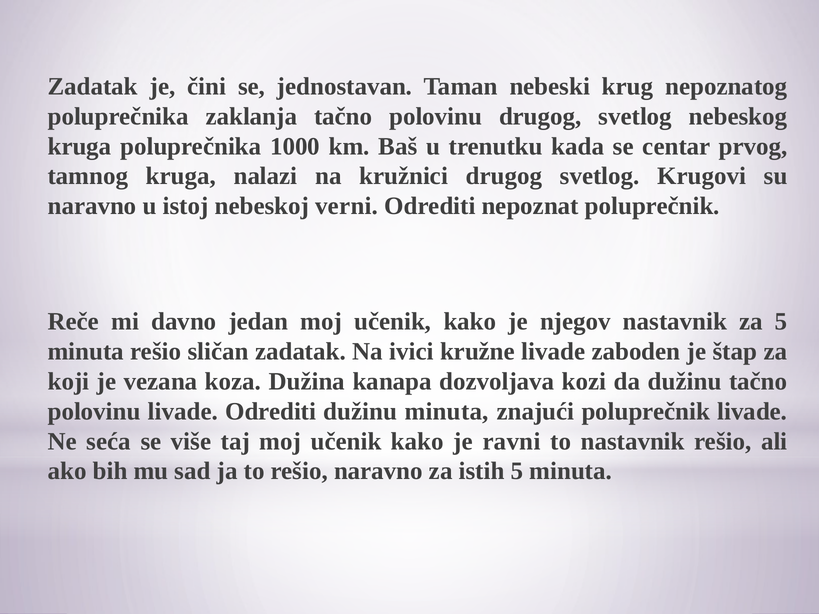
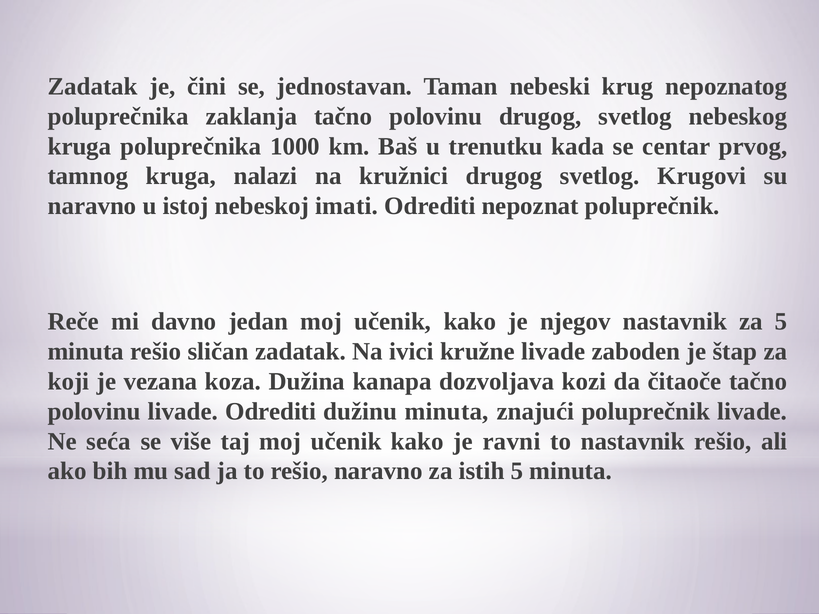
verni: verni -> imati (347, 206)
da dužinu: dužinu -> čitaoče (685, 381)
